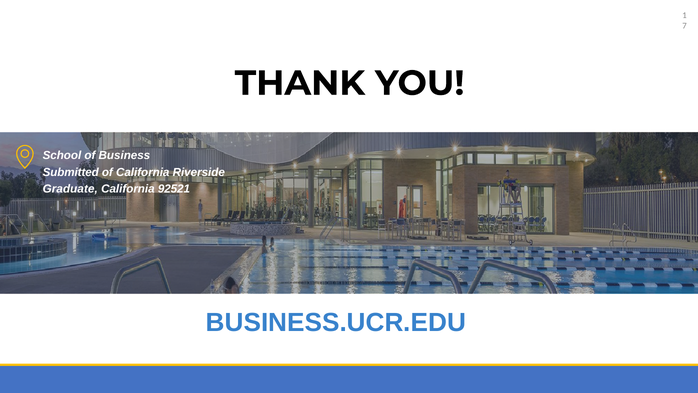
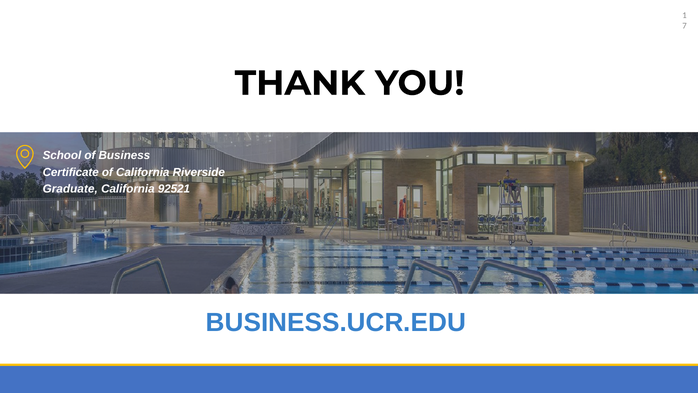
Submitted: Submitted -> Certificate (71, 172)
